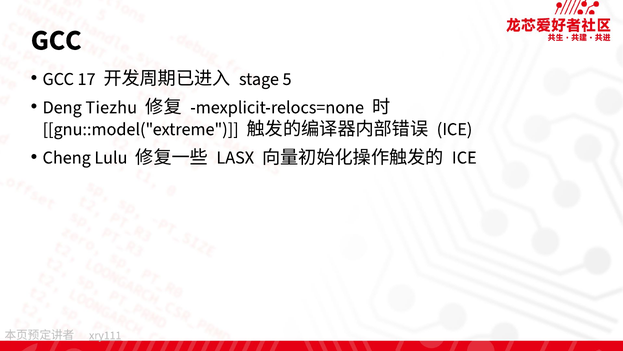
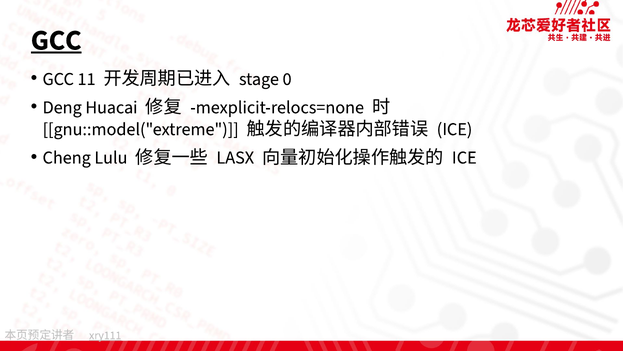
GCC underline: none -> present (56, 40)
17: 17 -> 11 (87, 79)
5: 5 -> 0 (287, 79)
Tiezhu: Tiezhu -> Huacai (111, 107)
